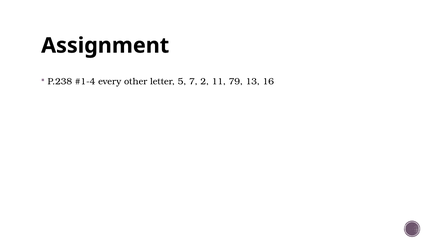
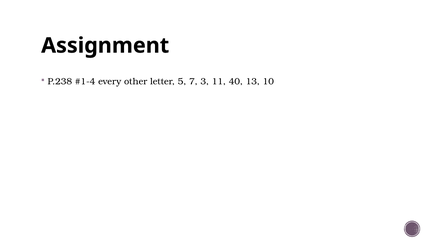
2: 2 -> 3 (205, 82)
79: 79 -> 40 (236, 82)
16: 16 -> 10 (268, 82)
